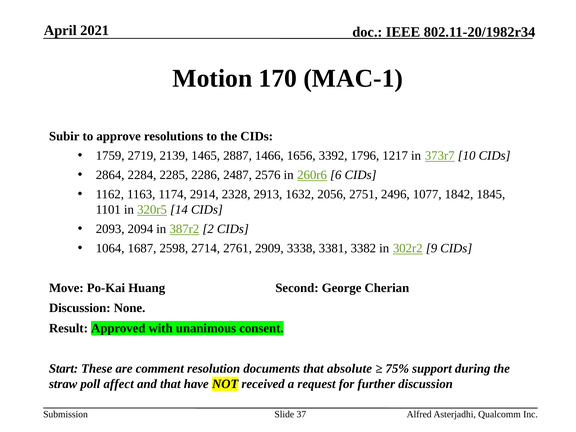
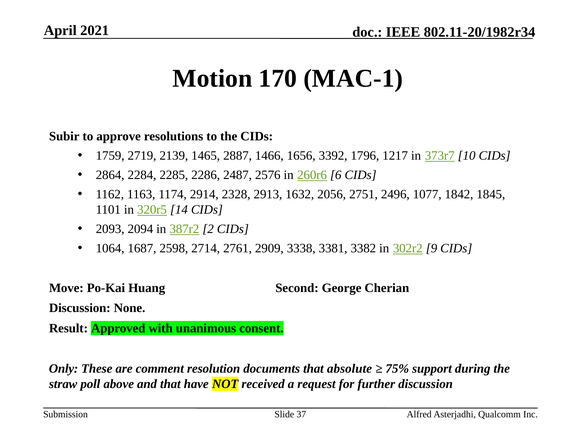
Start: Start -> Only (64, 368)
affect: affect -> above (119, 384)
